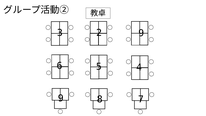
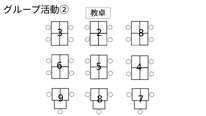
2 9: 9 -> 8 (141, 33)
